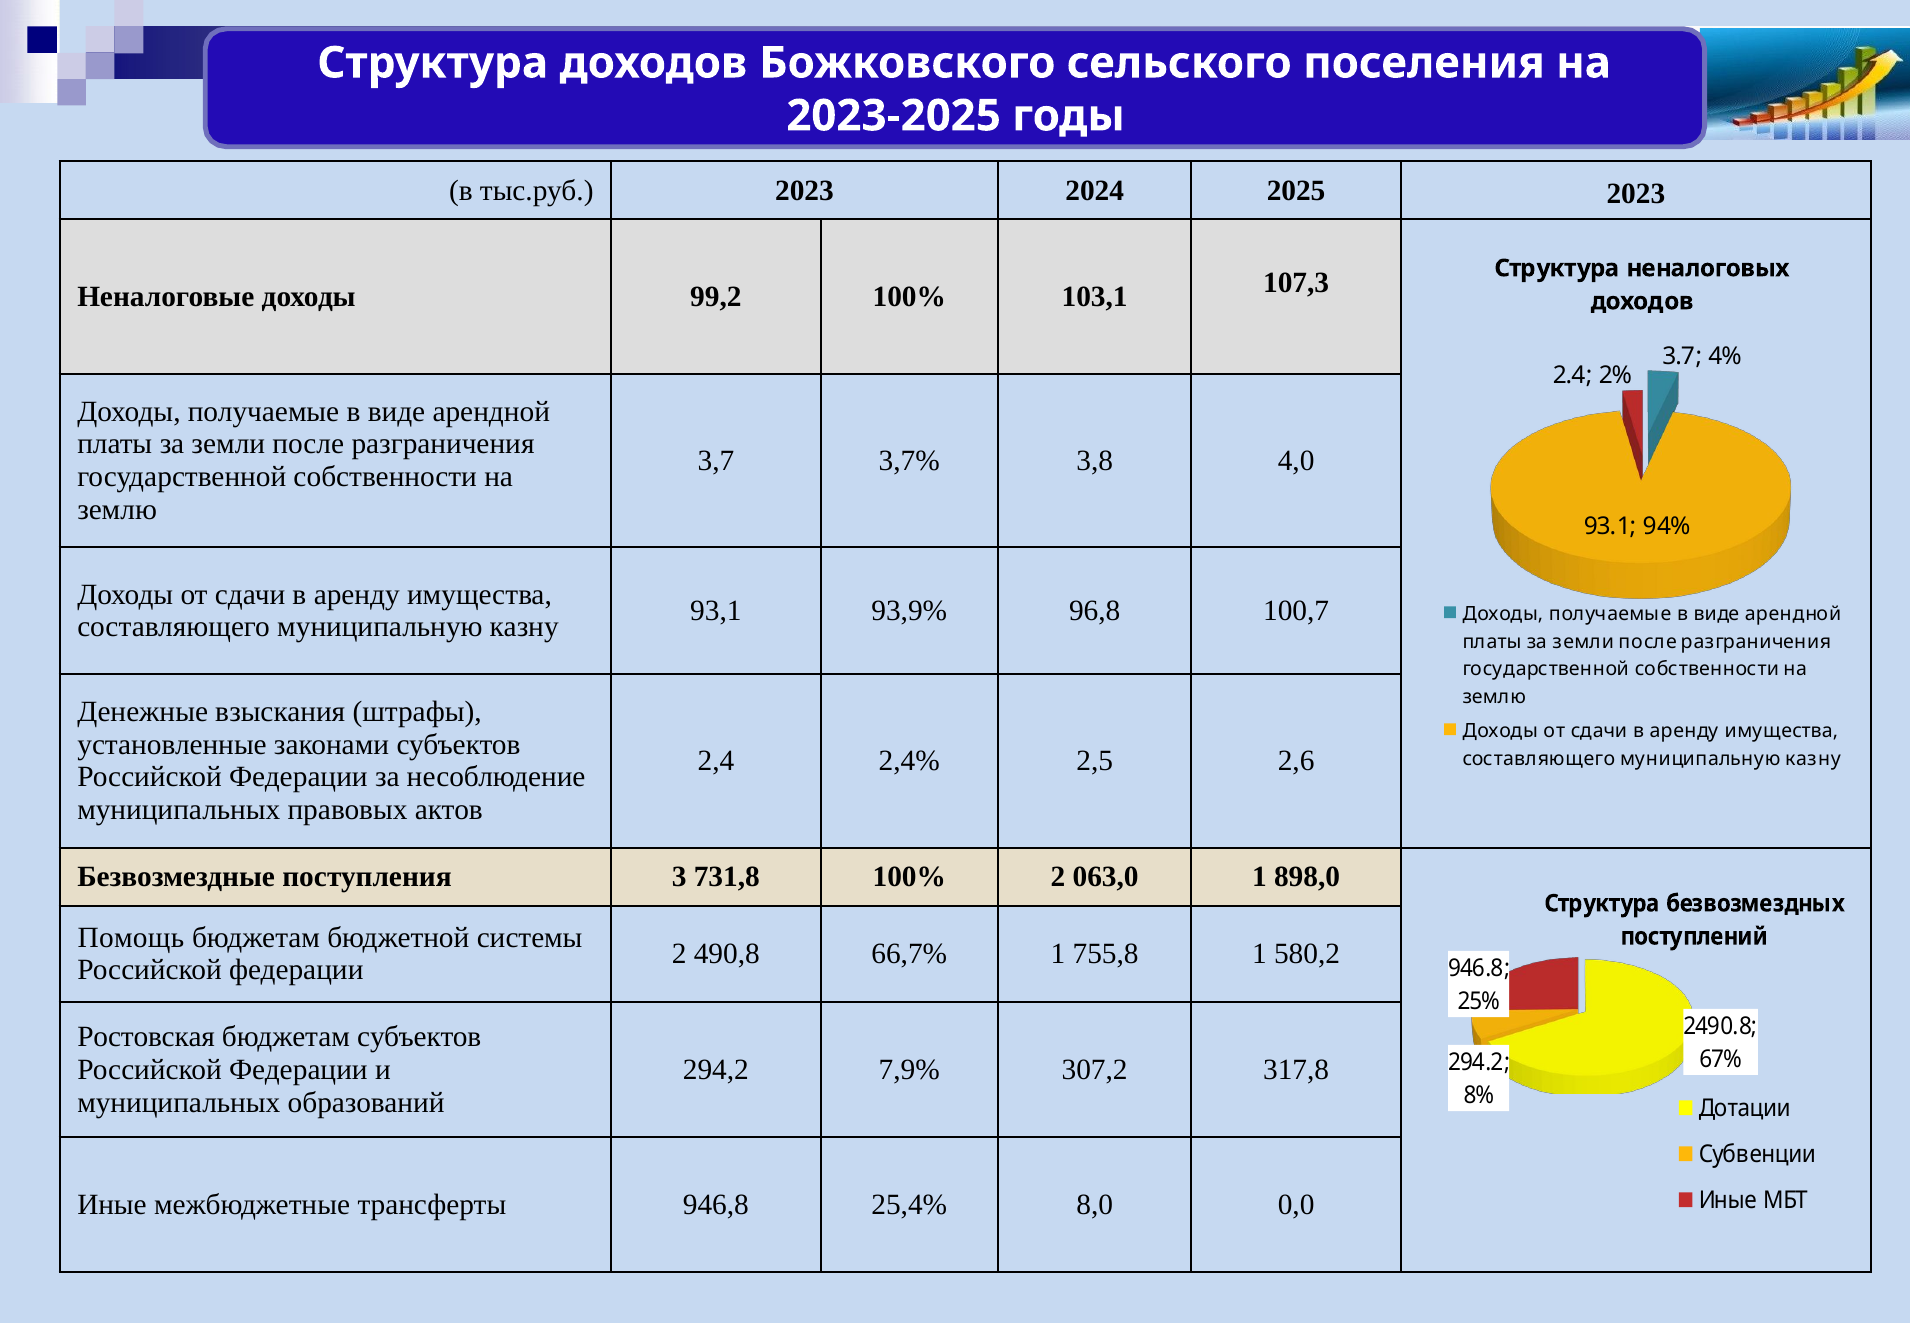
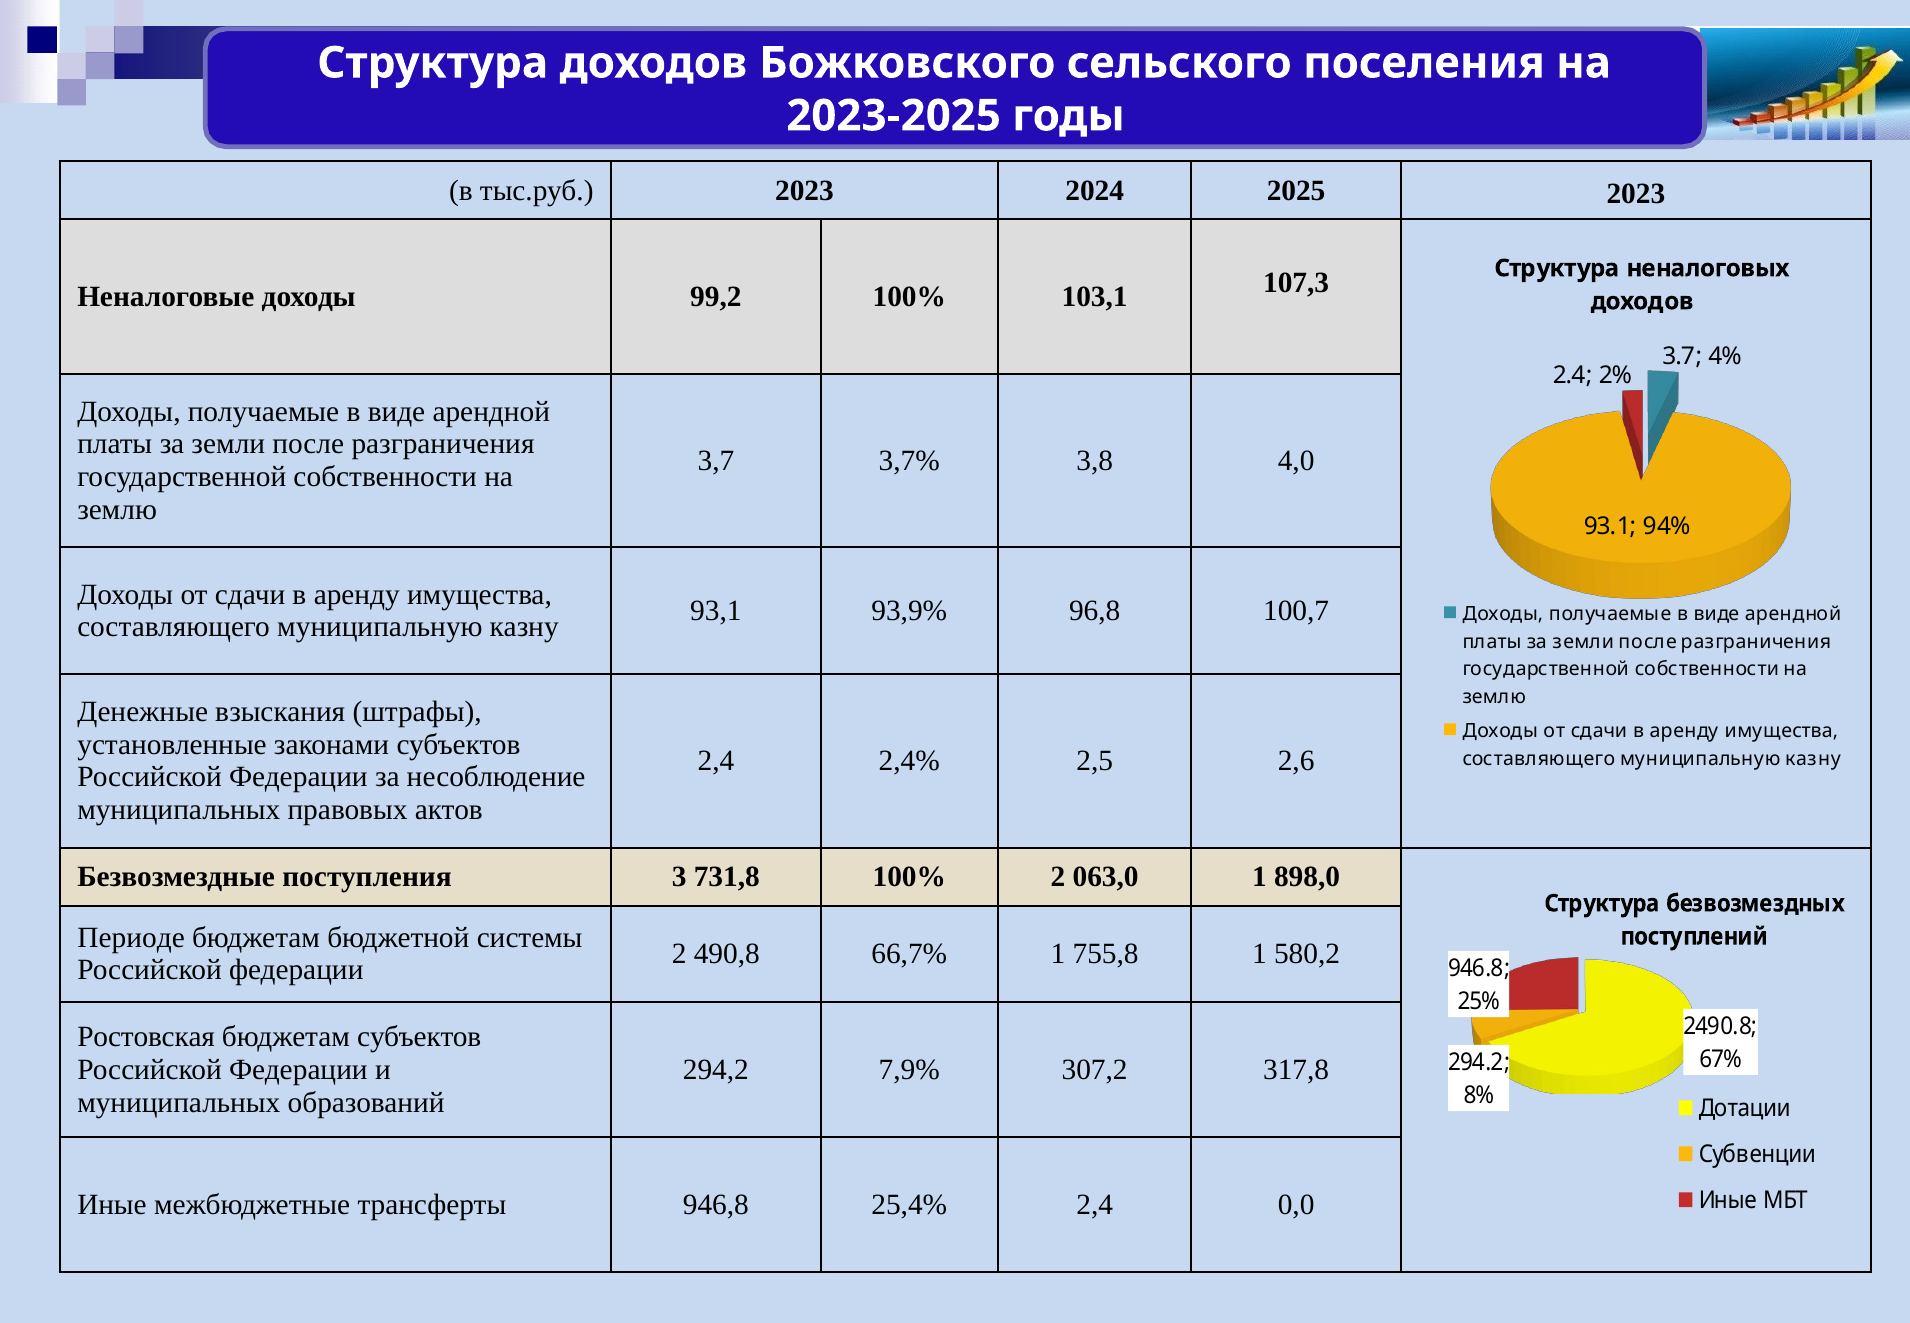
Помощь: Помощь -> Периоде (131, 937)
25,4% 8,0: 8,0 -> 2,4 (1095, 1204)
